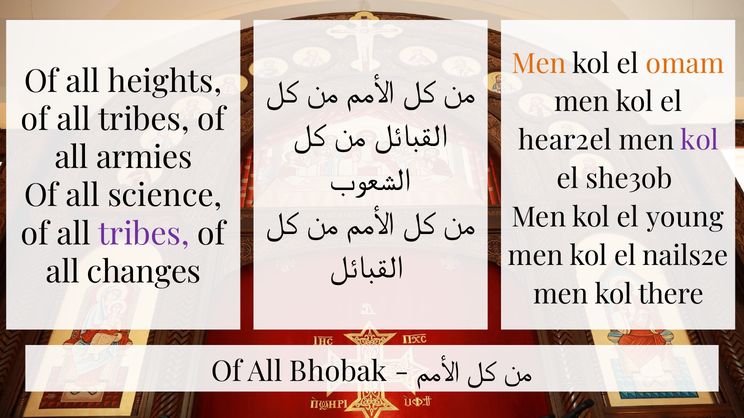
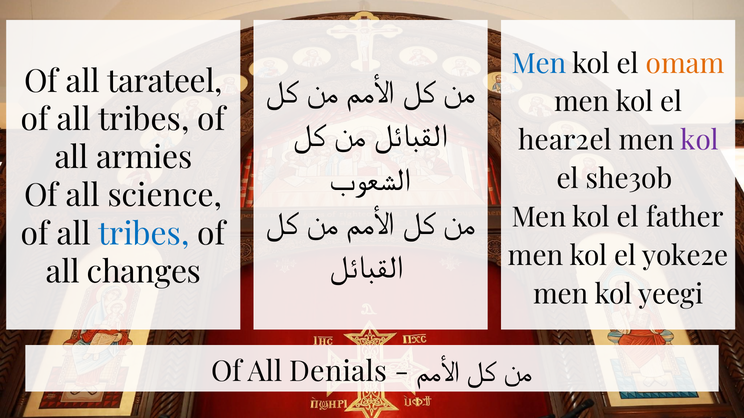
Men colour: orange -> blue (539, 64)
heights: heights -> tarateel (165, 82)
young: young -> father (685, 218)
tribes colour: purple -> blue (144, 234)
nails2e: nails2e -> yoke2e (685, 256)
there: there -> yeegi (671, 295)
Bhobak: Bhobak -> Denials (338, 372)
